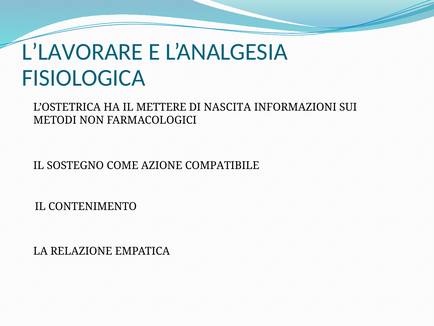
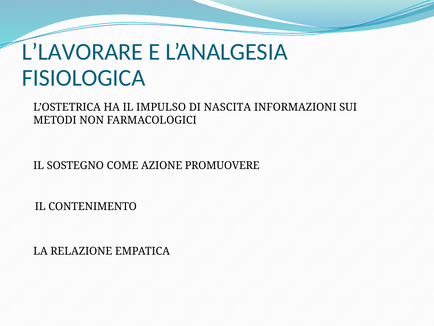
METTERE: METTERE -> IMPULSO (161, 107)
COMPATIBILE: COMPATIBILE -> PROMUOVERE (222, 165)
